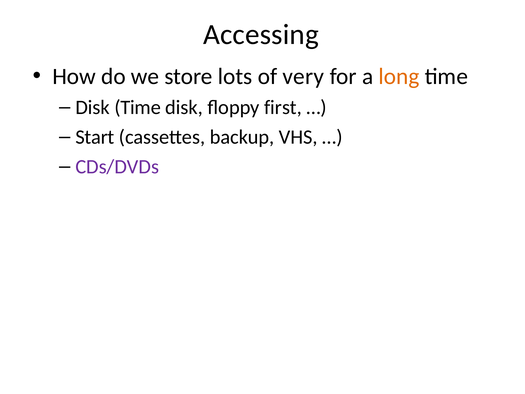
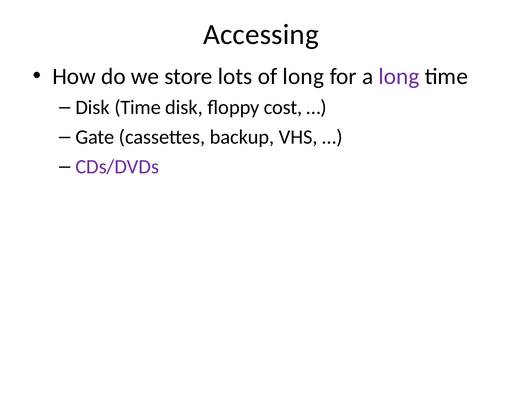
of very: very -> long (303, 76)
long colour: orange -> purple (399, 76)
first: first -> cost (283, 107)
Start: Start -> Gate (95, 137)
